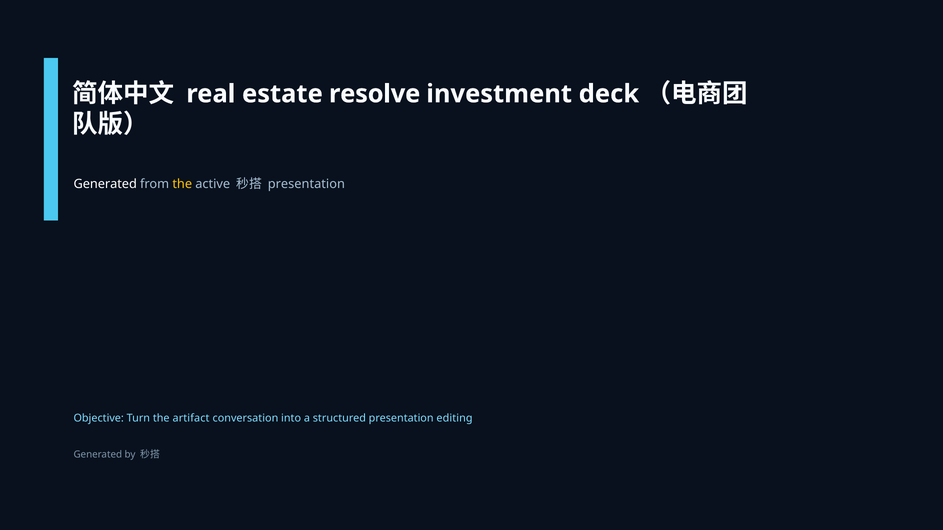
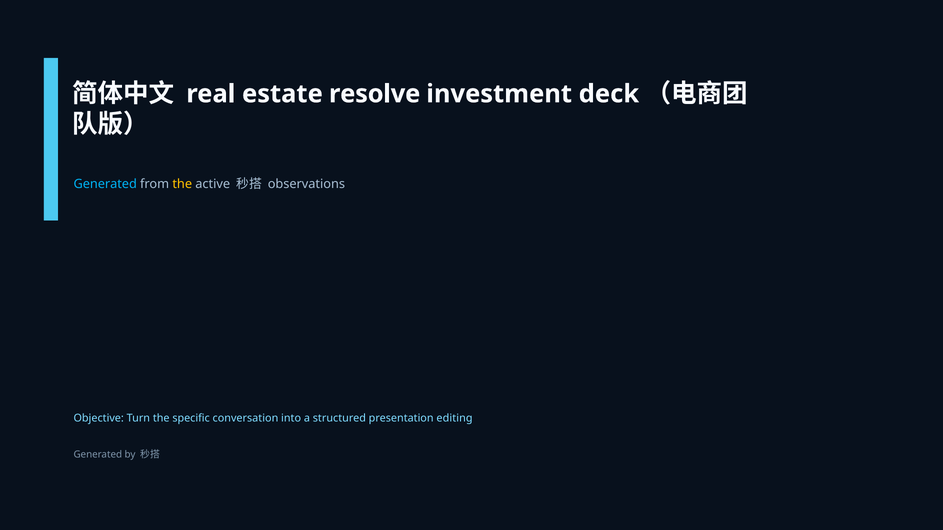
Generated colour: white -> light blue (105, 184)
presentation: presentation -> observations (306, 184)
artifact: artifact -> specific (191, 419)
